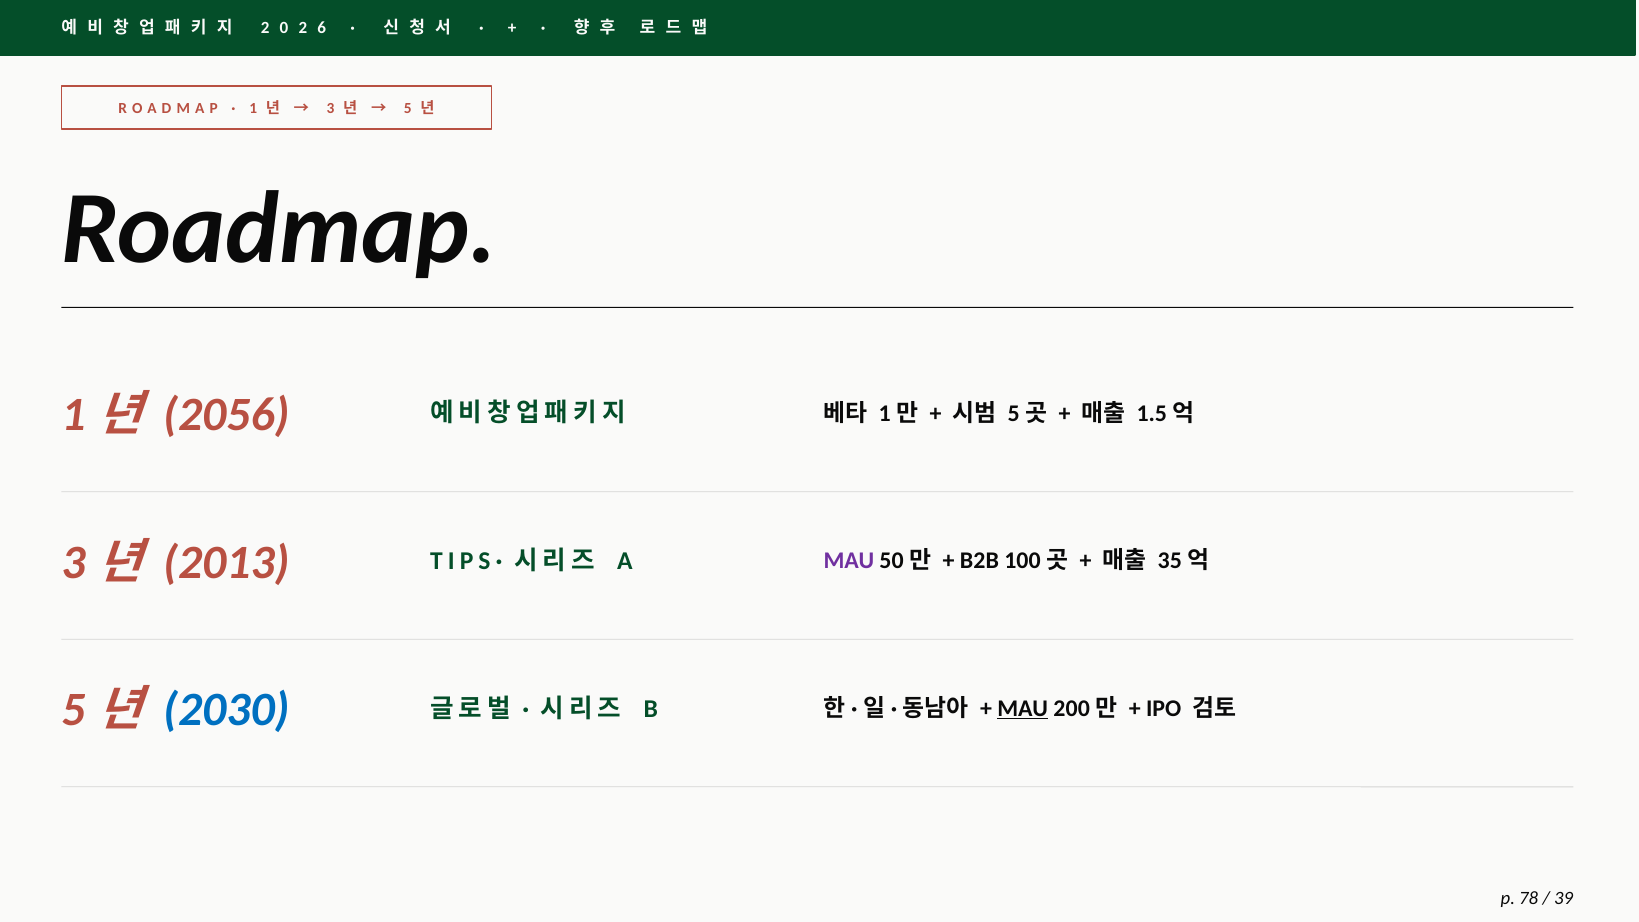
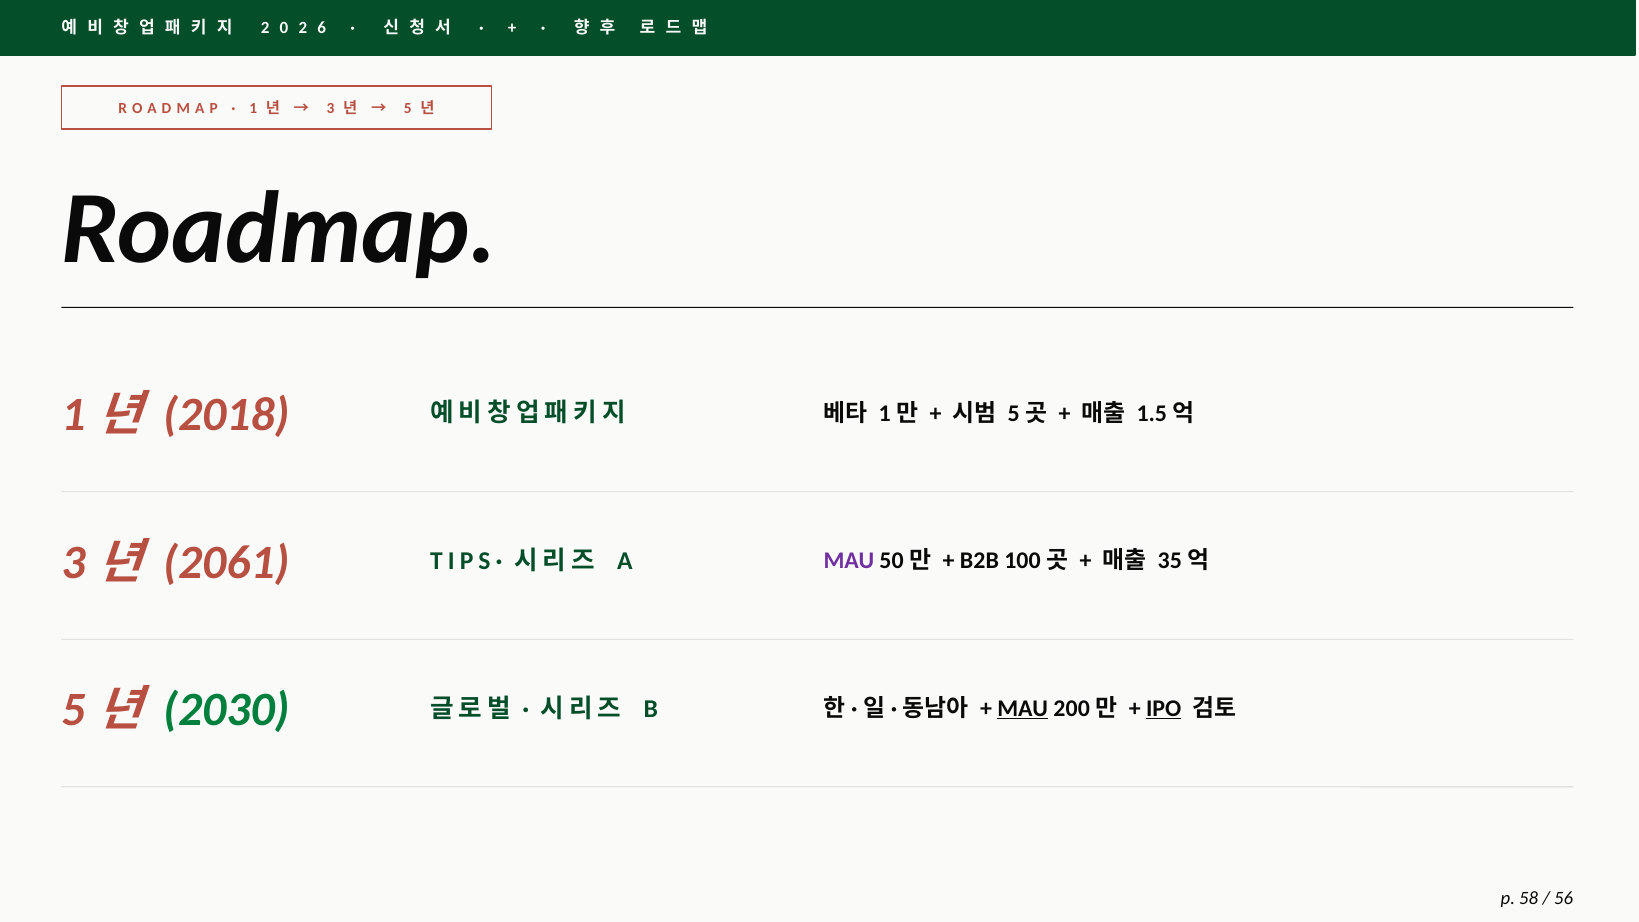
2056: 2056 -> 2018 (226, 415)
2013: 2013 -> 2061 (226, 563)
2030 colour: blue -> green (226, 710)
IPO underline: none -> present (1164, 708)
78: 78 -> 58 (1529, 899)
39: 39 -> 56 (1564, 899)
